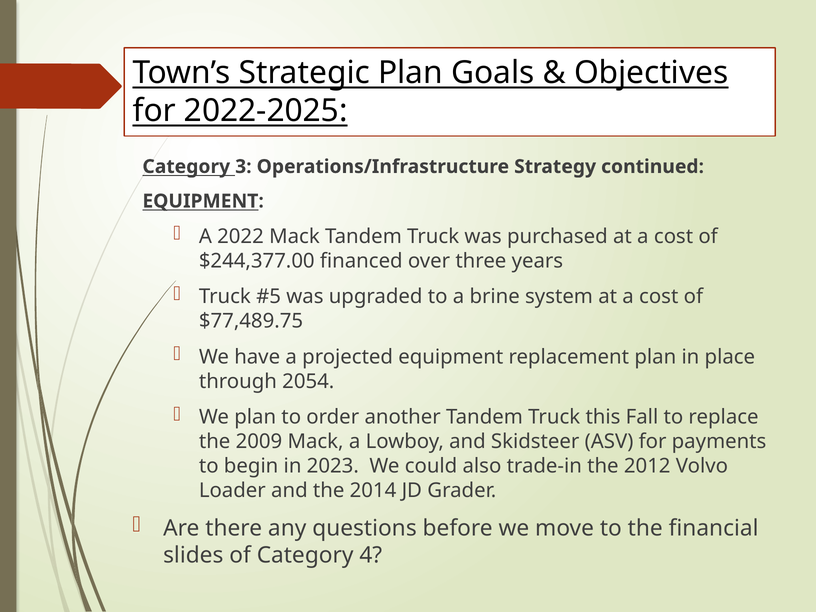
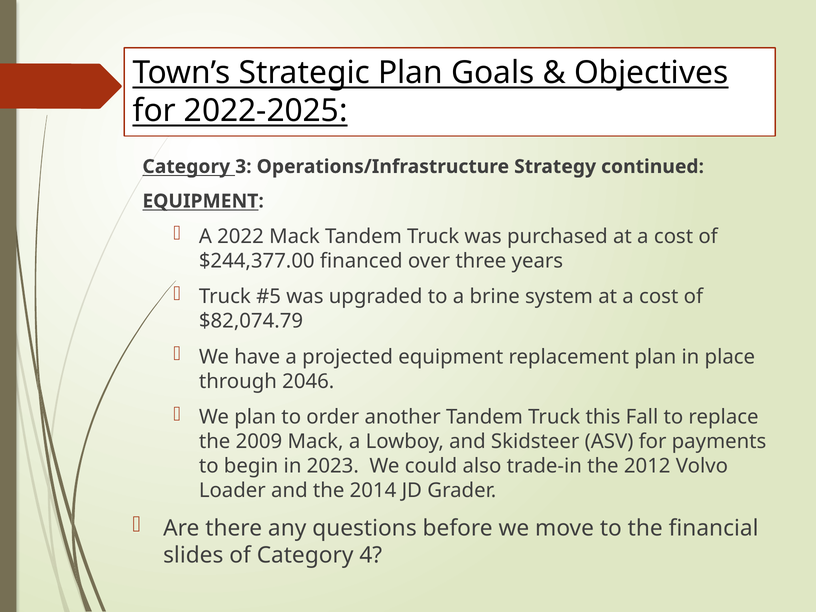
$77,489.75: $77,489.75 -> $82,074.79 (251, 321)
2054: 2054 -> 2046 (308, 381)
